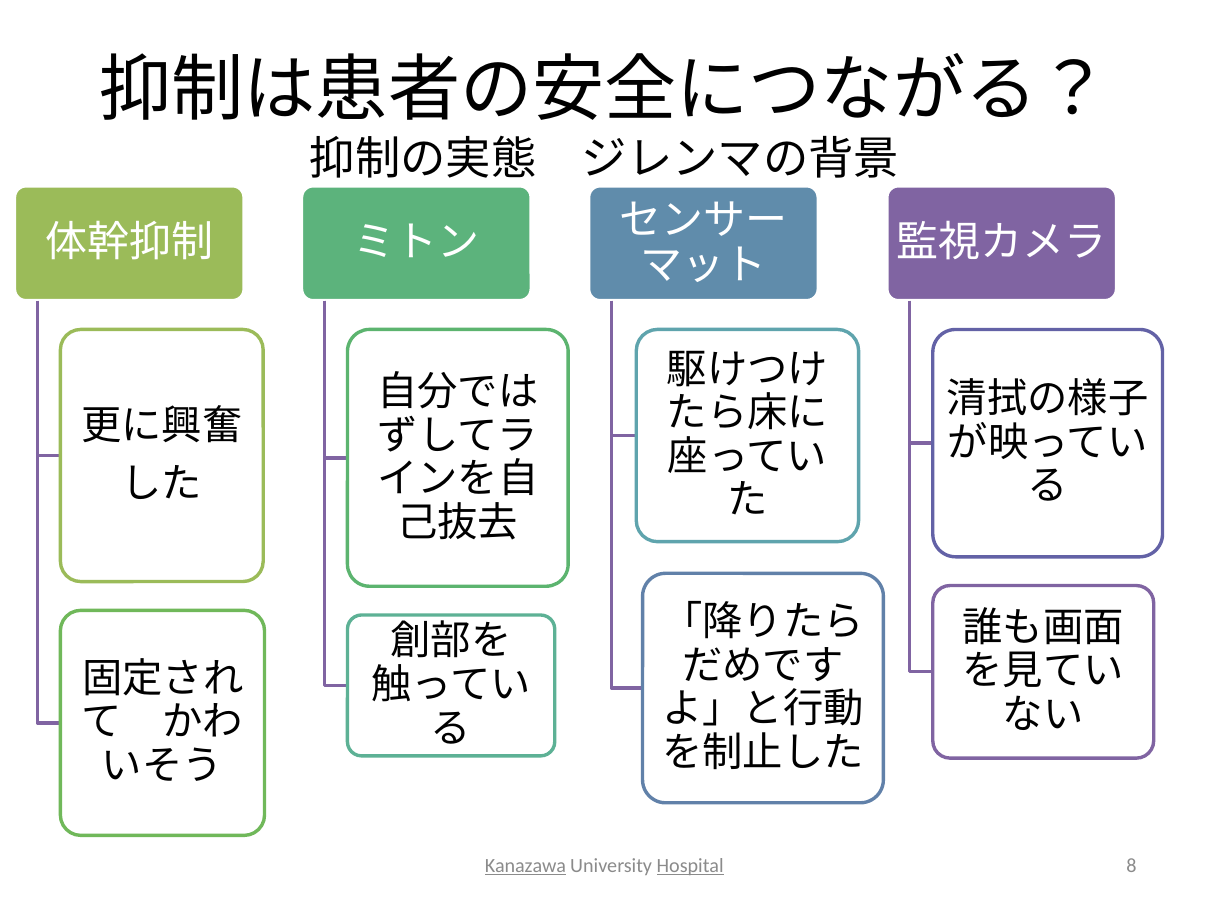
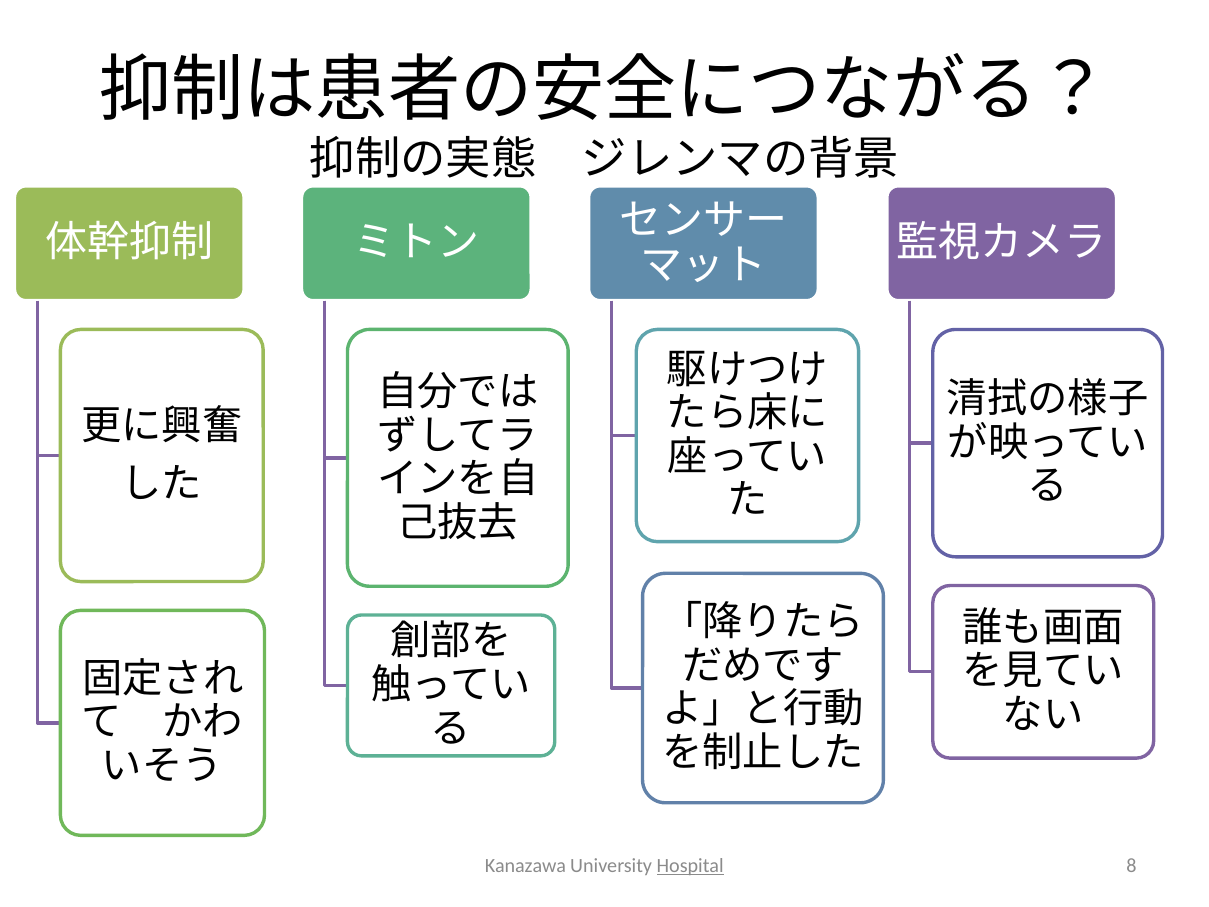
Kanazawa underline: present -> none (525, 866)
